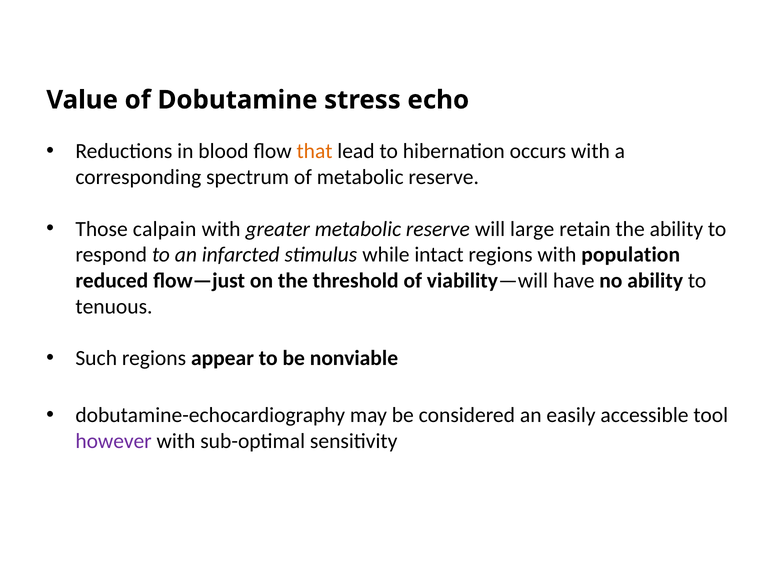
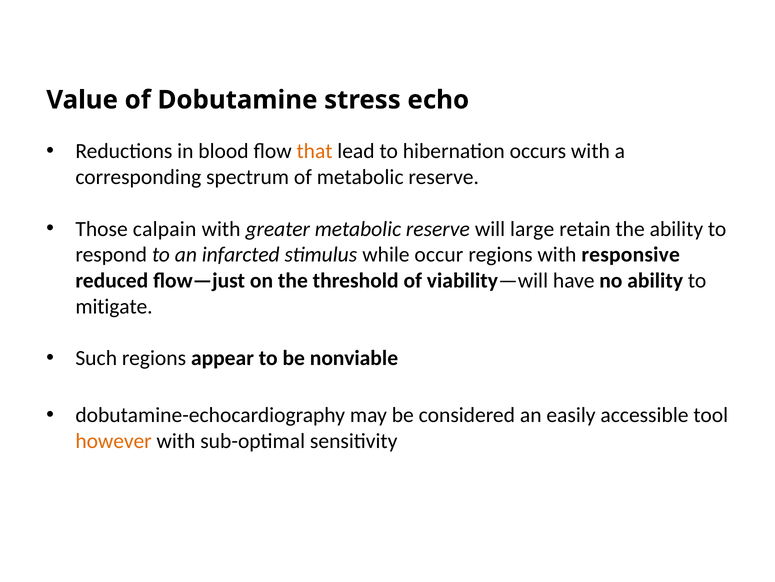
intact: intact -> occur (439, 255)
population: population -> responsive (631, 255)
tenuous: tenuous -> mitigate (114, 306)
however colour: purple -> orange (114, 441)
